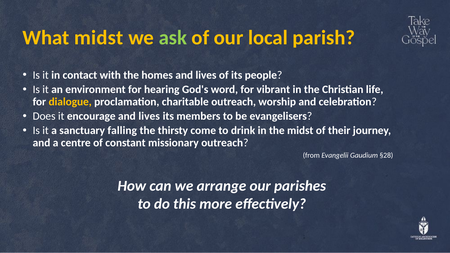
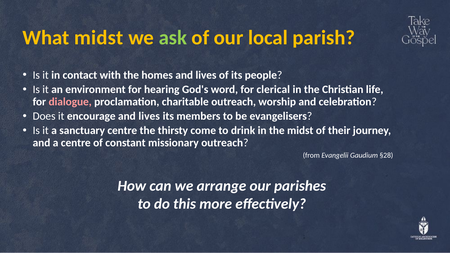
vibrant: vibrant -> clerical (273, 90)
dialogue colour: yellow -> pink (70, 102)
sanctuary falling: falling -> centre (122, 131)
